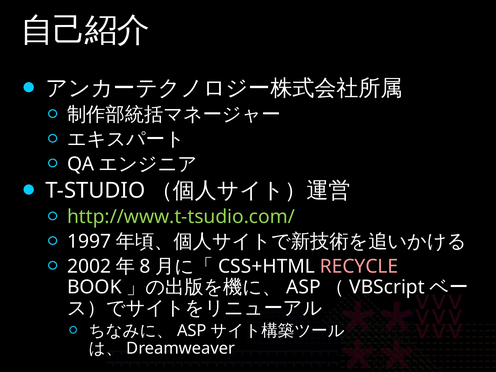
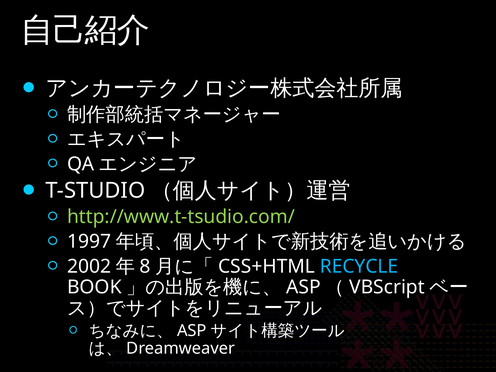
RECYCLE colour: pink -> light blue (359, 266)
